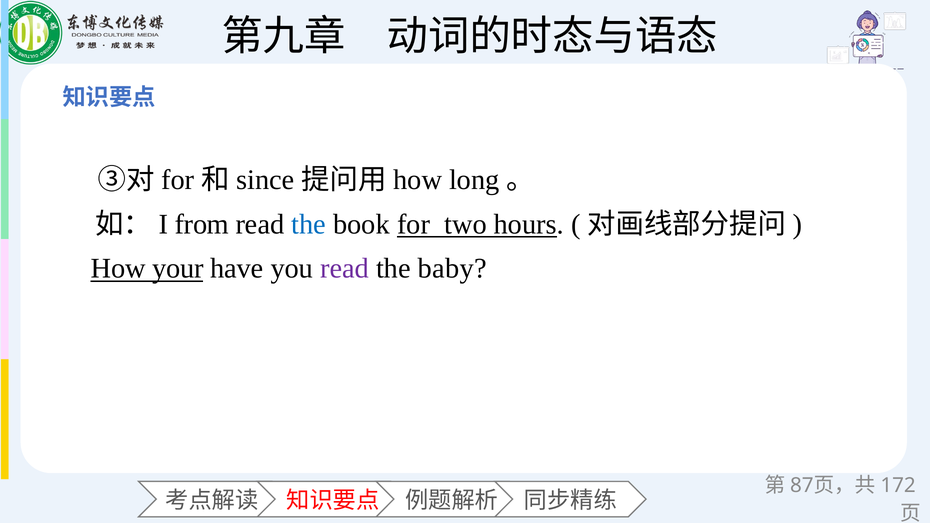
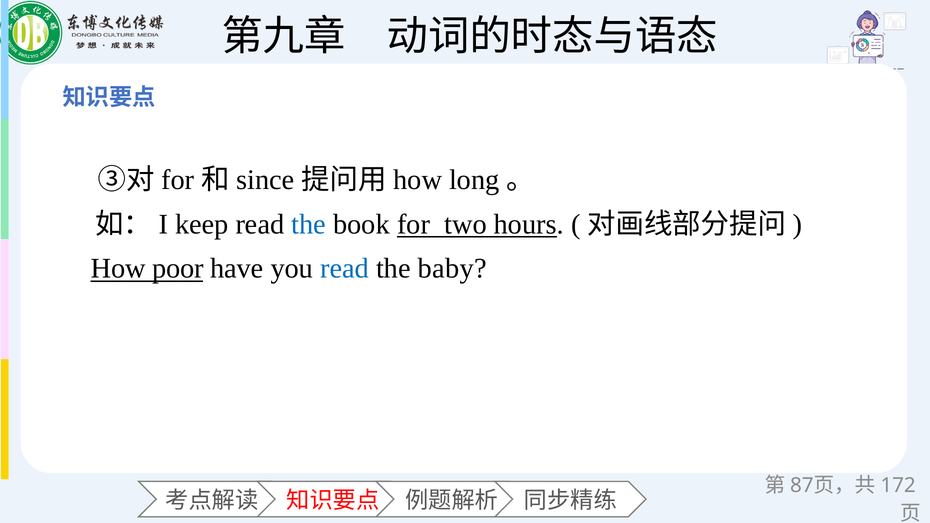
from: from -> keep (202, 224)
your: your -> poor (178, 269)
read colour: purple -> blue (345, 269)
